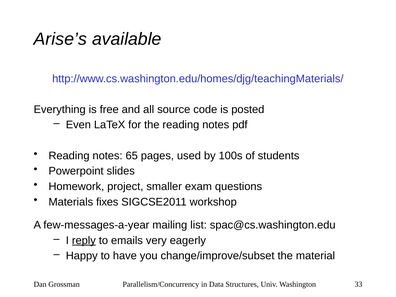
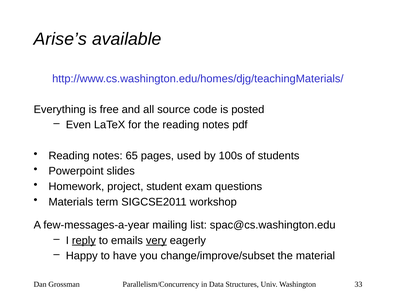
smaller: smaller -> student (164, 186)
fixes: fixes -> term (107, 202)
very underline: none -> present (156, 240)
